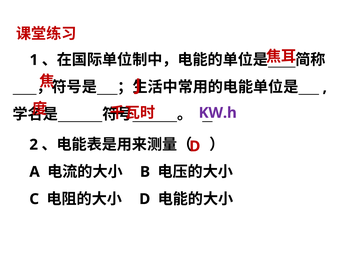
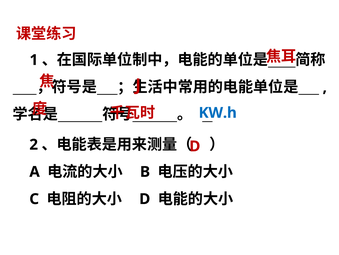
KW.h colour: purple -> blue (218, 112)
